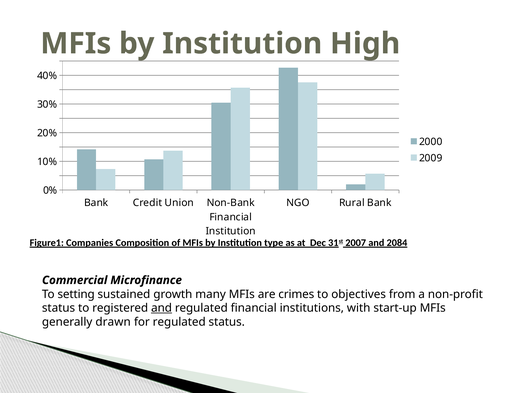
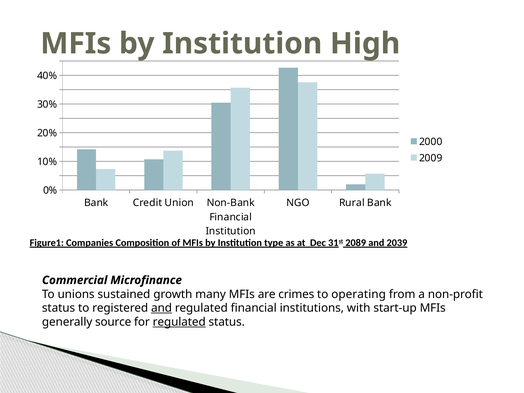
2007: 2007 -> 2089 (356, 243)
2084: 2084 -> 2039 (397, 243)
setting: setting -> unions (76, 294)
objectives: objectives -> operating (359, 294)
drawn: drawn -> source (113, 322)
regulated underline: none -> present (179, 322)
